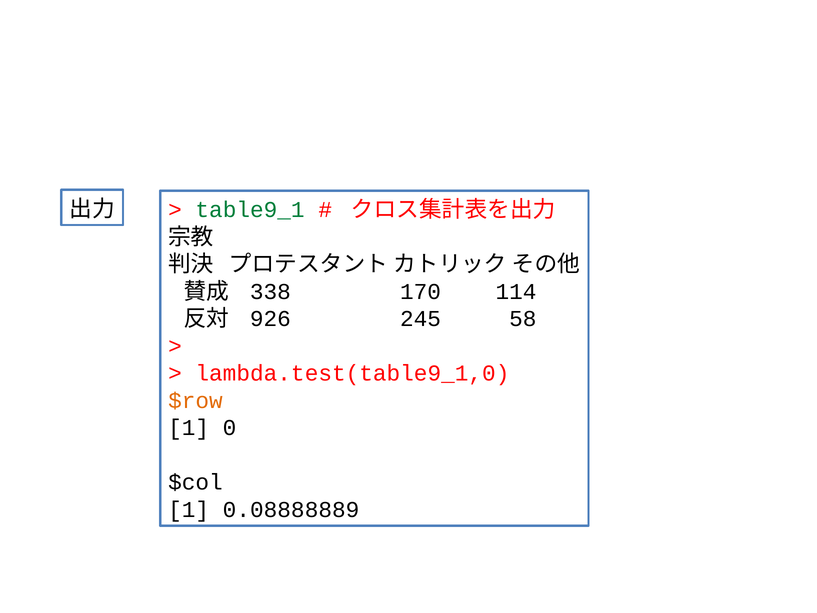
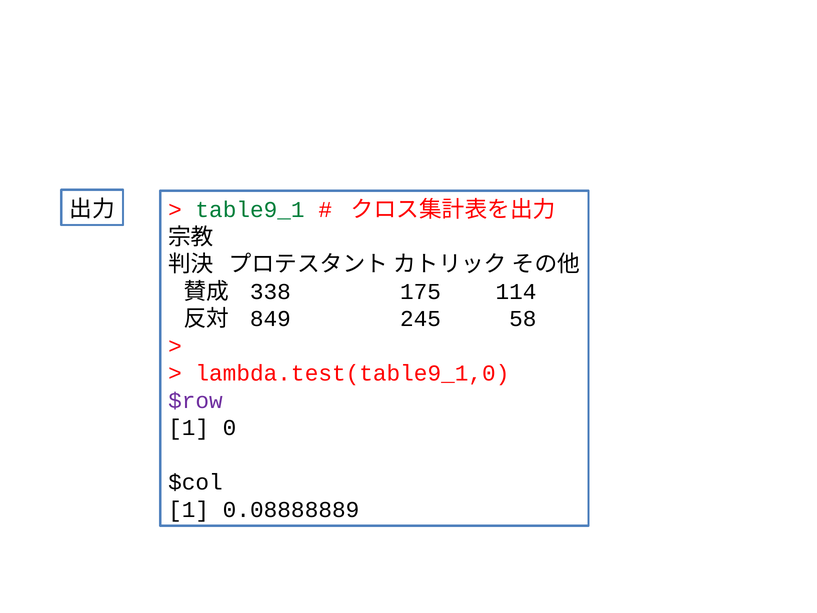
170: 170 -> 175 (420, 292)
926: 926 -> 849 (270, 319)
$row colour: orange -> purple (195, 400)
